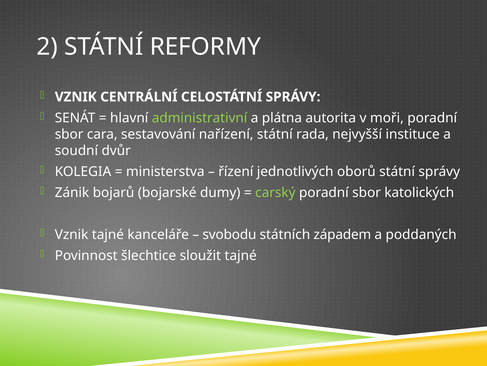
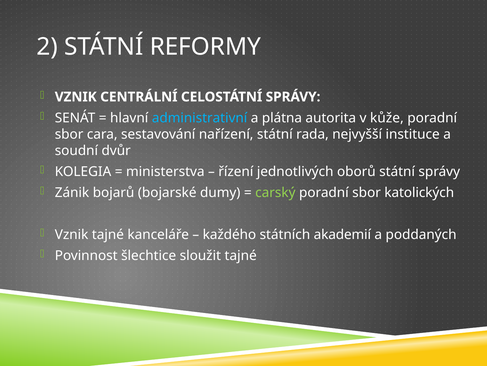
administrativní colour: light green -> light blue (200, 118)
moři: moři -> kůže (387, 118)
svobodu: svobodu -> každého (229, 234)
západem: západem -> akademií (342, 234)
